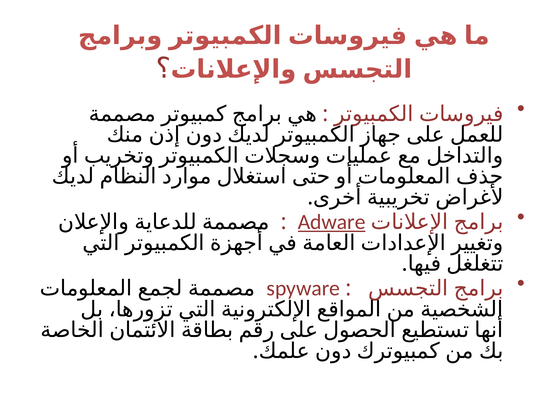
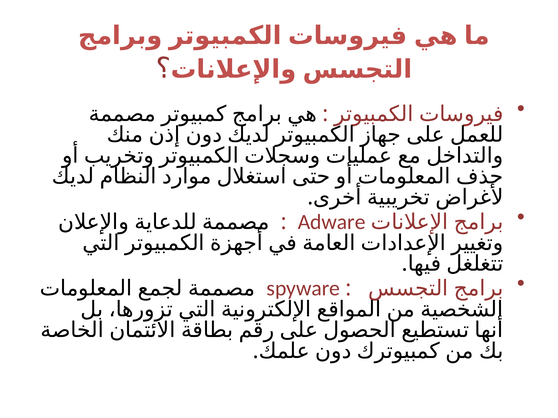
Adware underline: present -> none (332, 222)
